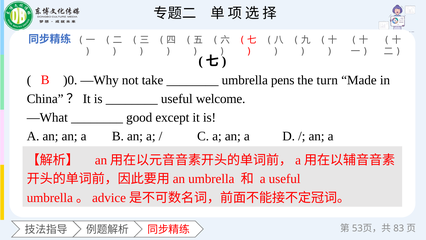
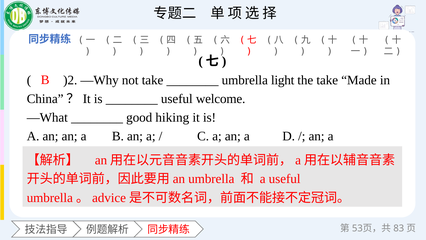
)0: )0 -> )2 (70, 80)
pens: pens -> light (283, 80)
the turn: turn -> take (327, 80)
except: except -> hiking (172, 117)
